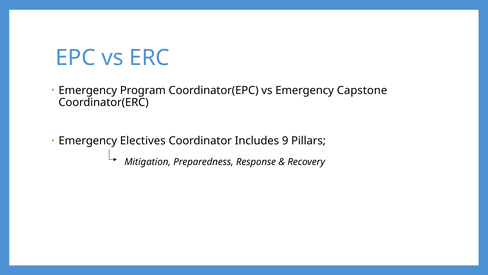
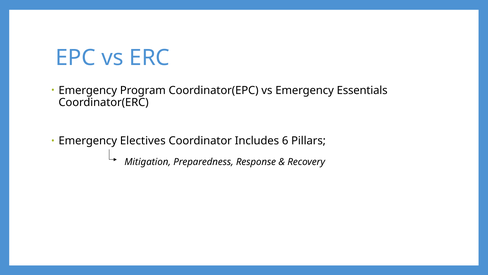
Capstone: Capstone -> Essentials (362, 90)
9: 9 -> 6 (285, 141)
